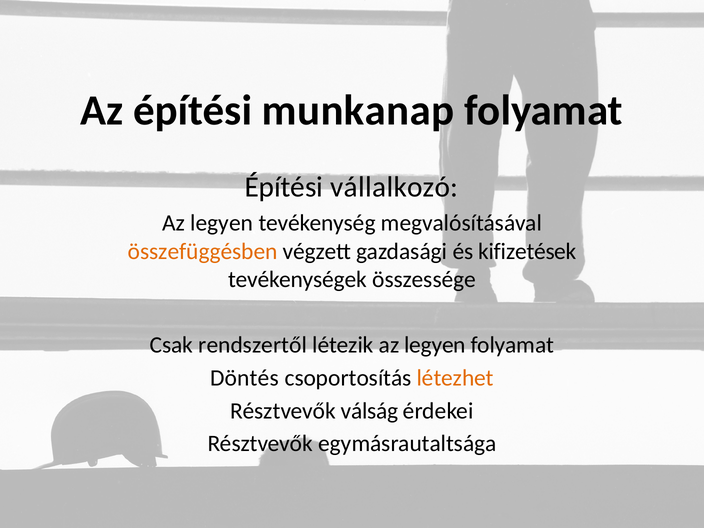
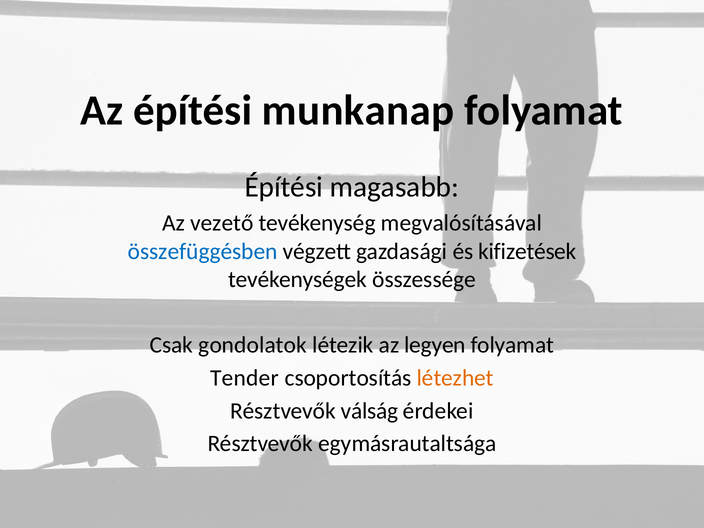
vállalkozó: vállalkozó -> magasabb (394, 187)
legyen: legyen -> vezető (222, 223)
összefüggésben colour: orange -> blue (203, 251)
rendszertől: rendszertől -> gondolatok (253, 345)
Döntés: Döntés -> Tender (245, 378)
